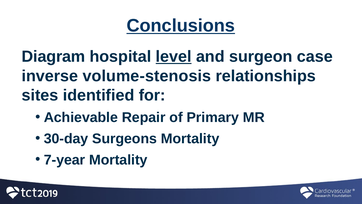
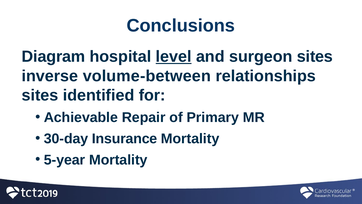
Conclusions underline: present -> none (181, 26)
surgeon case: case -> sites (315, 57)
volume-stenosis: volume-stenosis -> volume-between (147, 76)
Surgeons: Surgeons -> Insurance (125, 138)
7-year: 7-year -> 5-year (64, 160)
